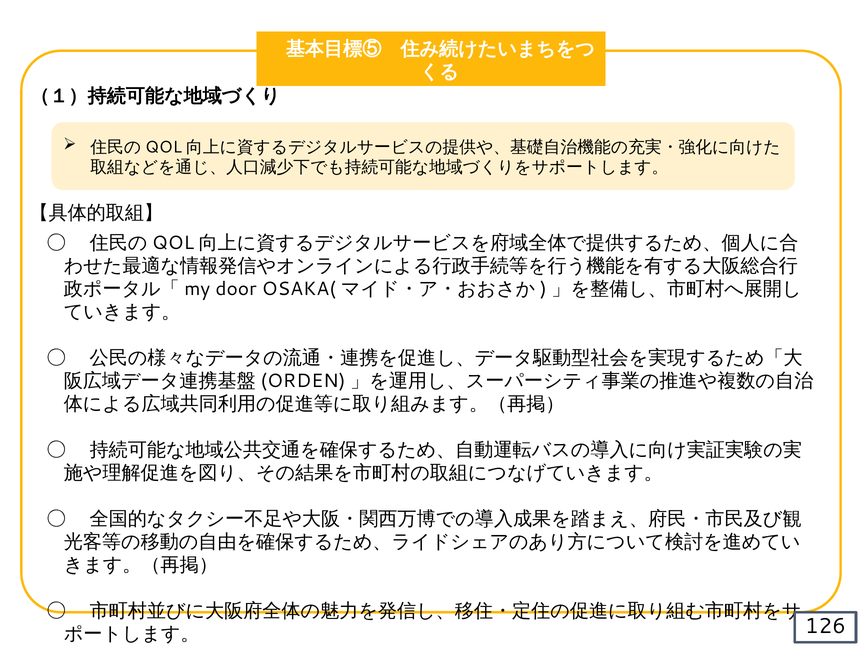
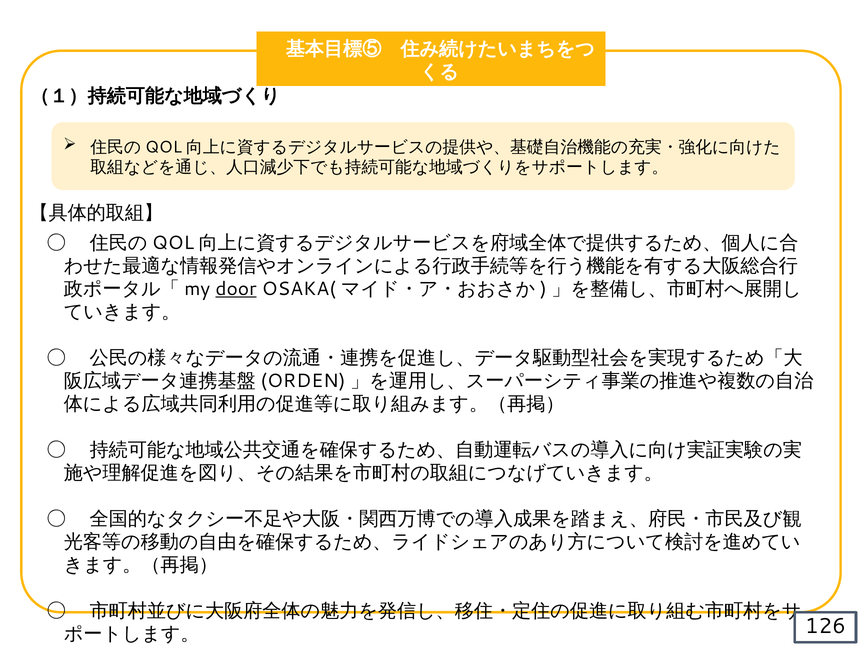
door underline: none -> present (236, 289)
